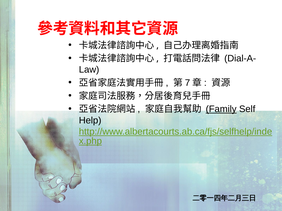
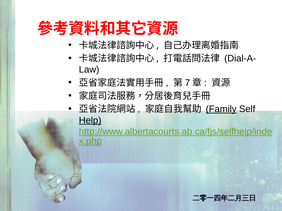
Help underline: none -> present (90, 121)
